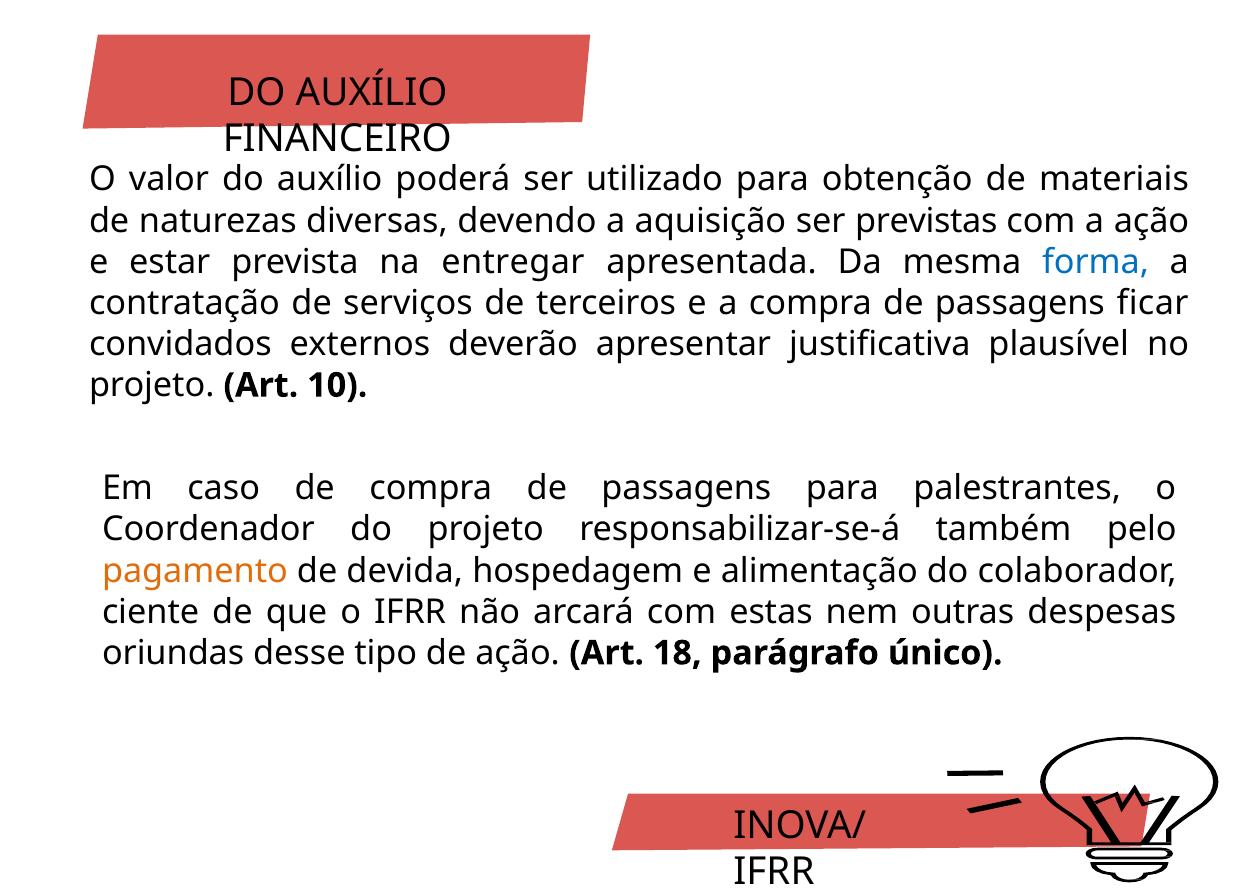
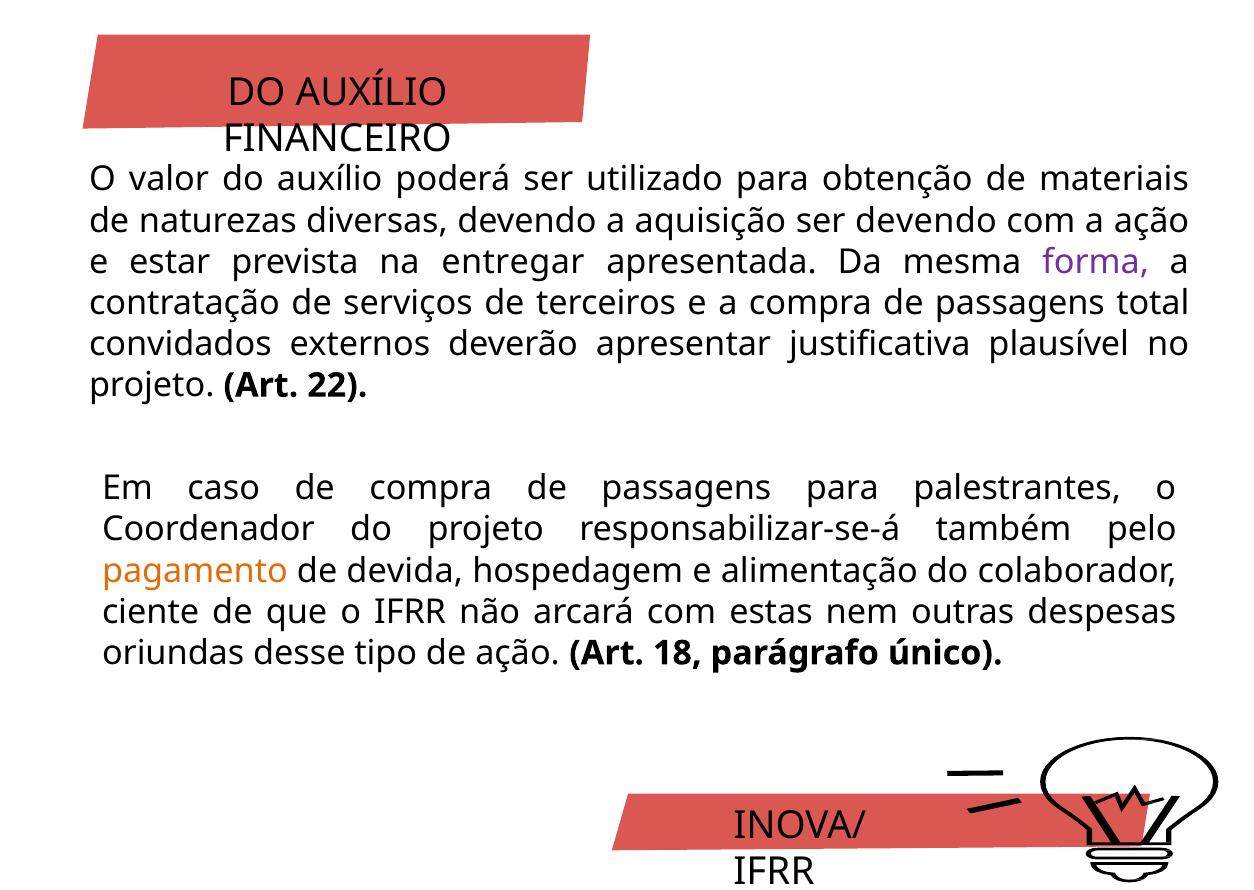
ser previstas: previstas -> devendo (926, 221)
forma colour: blue -> purple (1096, 262)
ficar: ficar -> total (1153, 303)
10: 10 -> 22 (337, 385)
